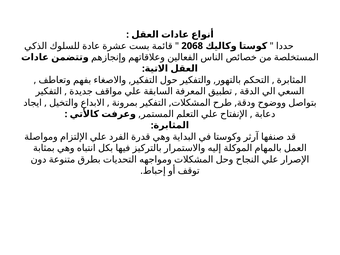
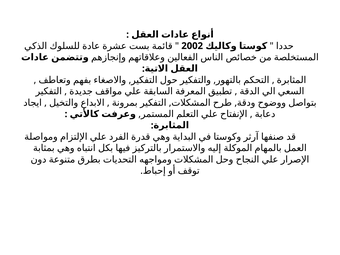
2068: 2068 -> 2002 (192, 46)
